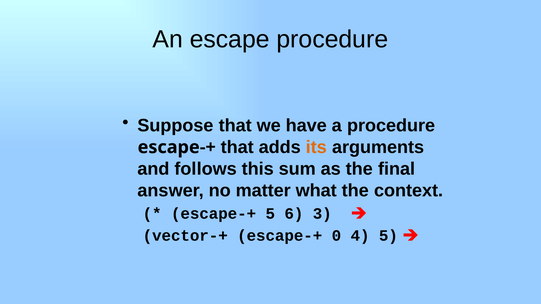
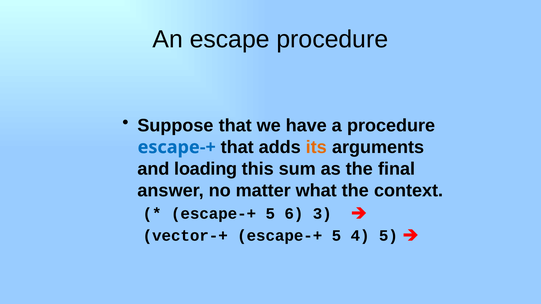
escape-+ colour: black -> blue (177, 147)
follows: follows -> loading (206, 169)
escape-+ 0: 0 -> 5 (336, 236)
